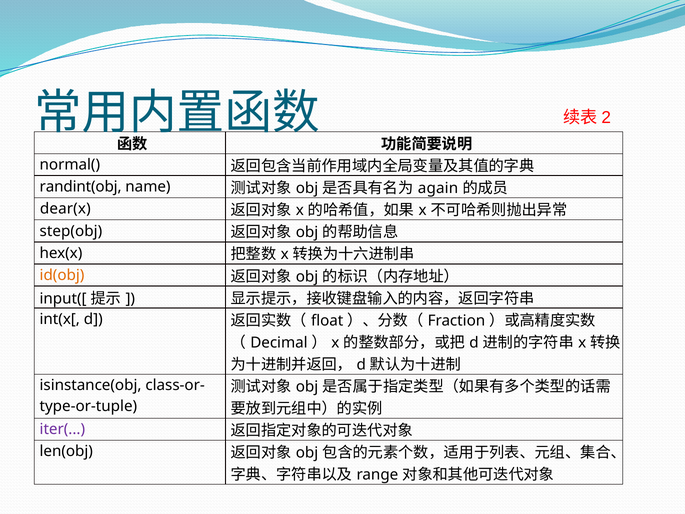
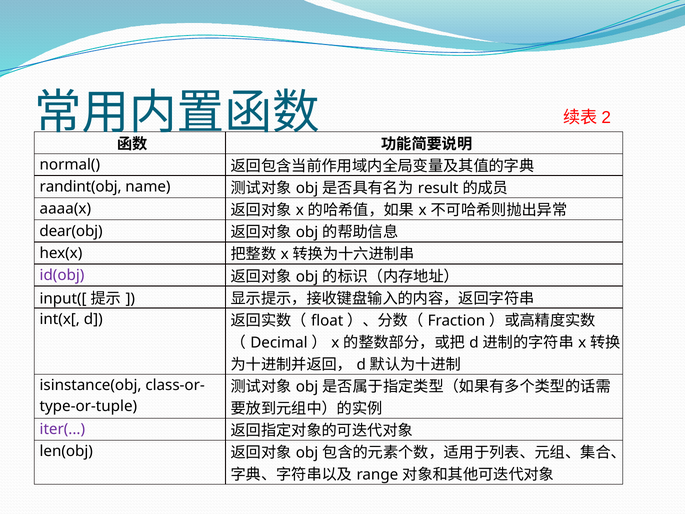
again: again -> result (438, 188)
dear(x: dear(x -> aaaa(x (65, 209)
step(obj: step(obj -> dear(obj (71, 231)
id(obj colour: orange -> purple (62, 275)
